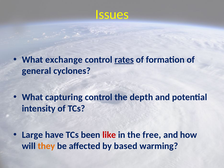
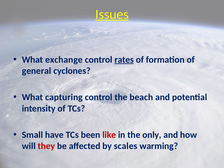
Issues underline: none -> present (112, 14)
depth: depth -> beach (141, 97)
Large: Large -> Small (32, 135)
free: free -> only (152, 135)
they colour: orange -> red (46, 146)
based: based -> scales (126, 146)
